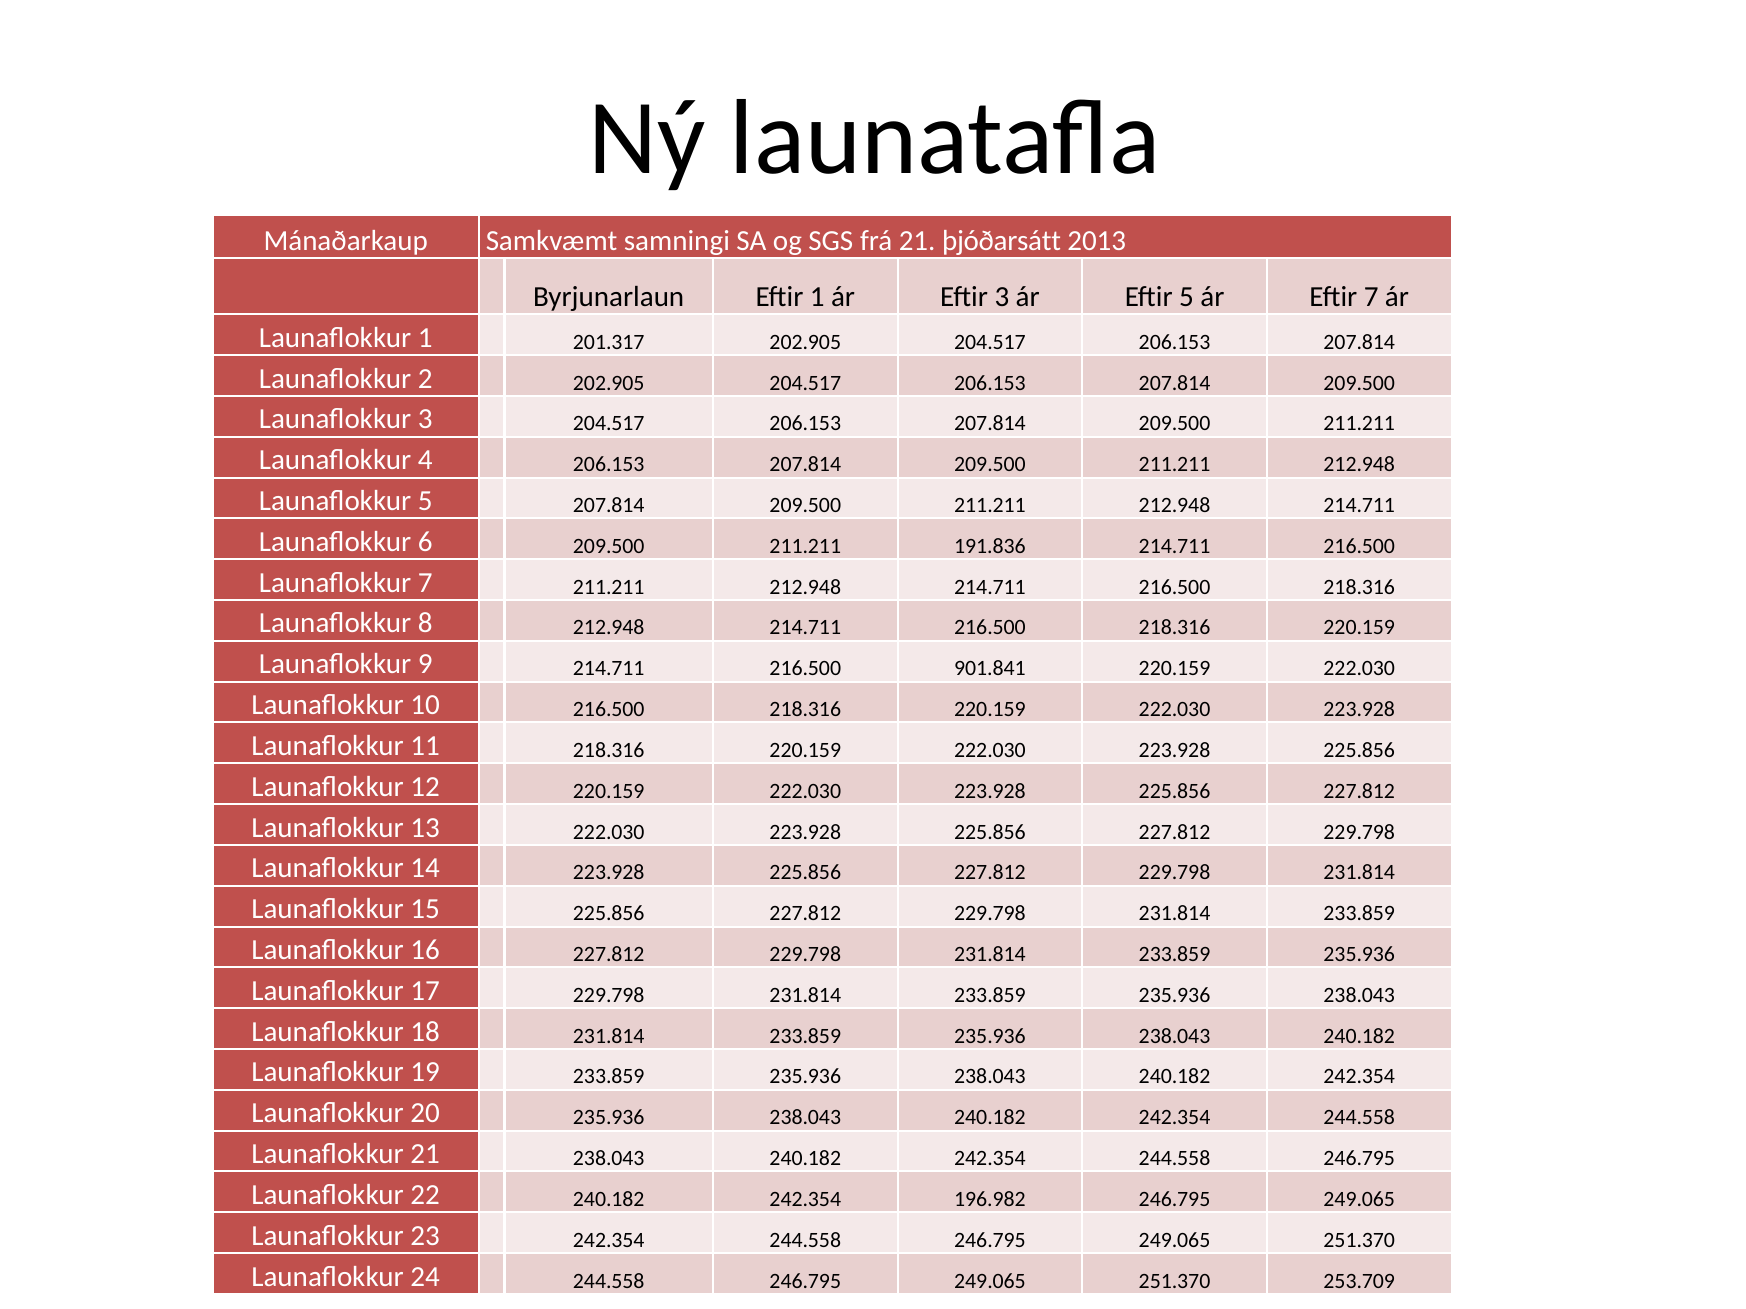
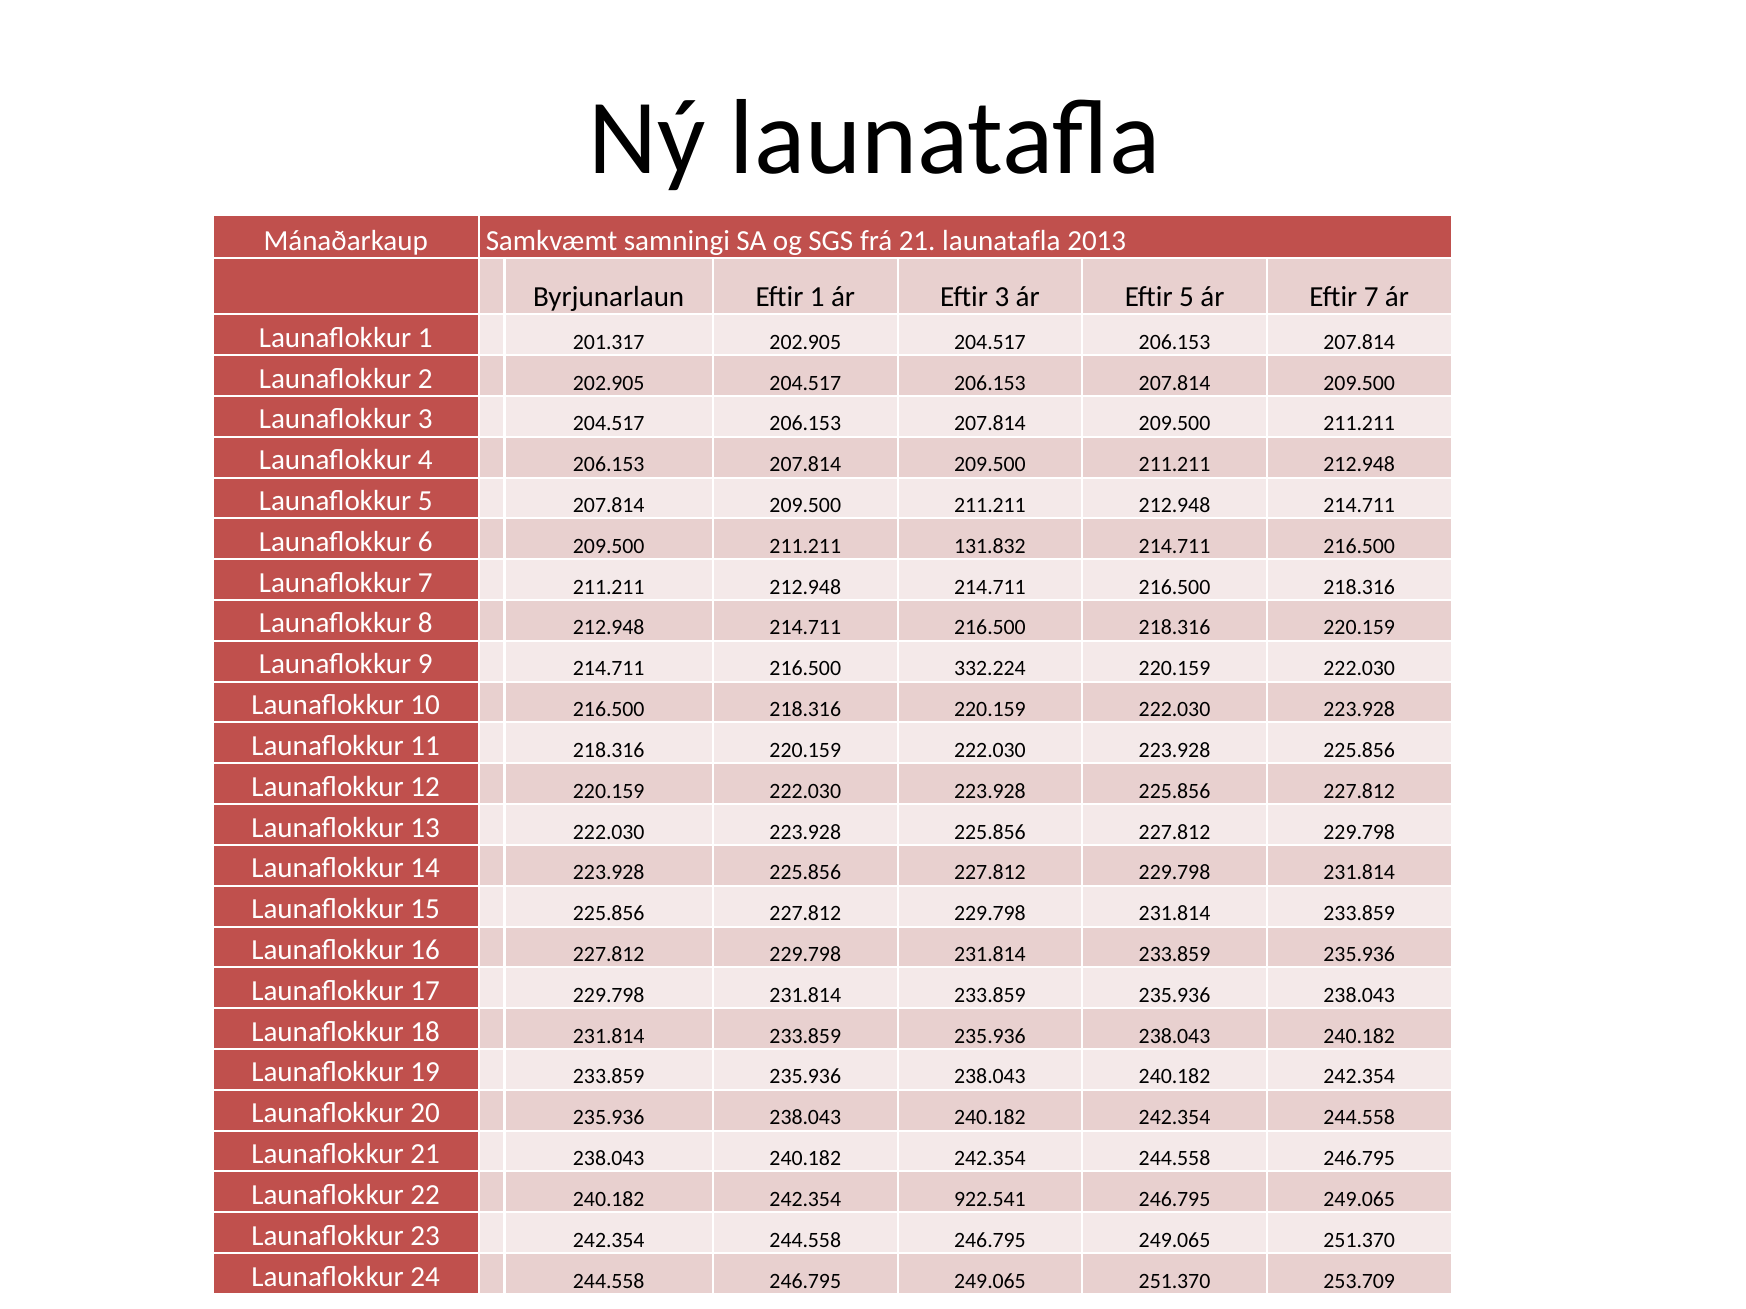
21 þjóðarsátt: þjóðarsátt -> launatafla (1001, 241)
191.836: 191.836 -> 131.832 (990, 546)
901.841: 901.841 -> 332.224 (990, 669)
196.982: 196.982 -> 922.541 (990, 1200)
